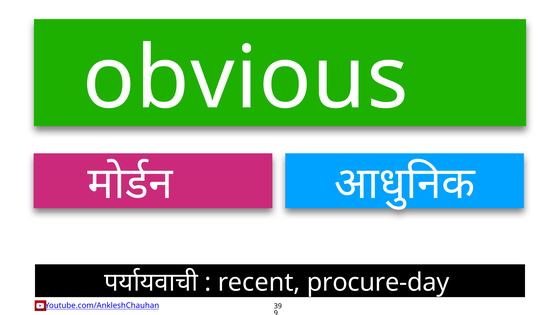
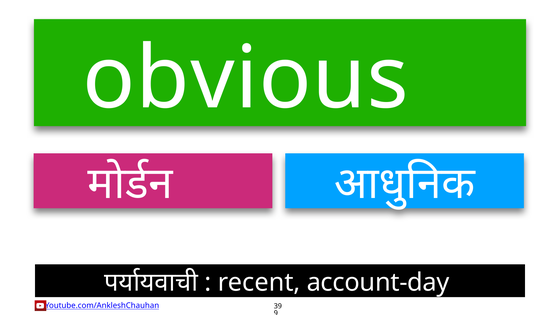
procure-day: procure-day -> account-day (378, 283)
